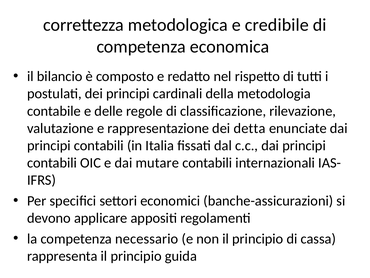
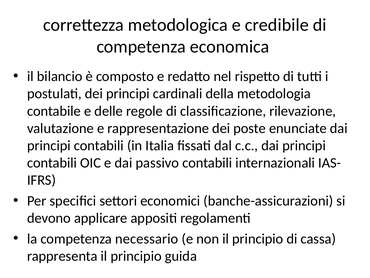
detta: detta -> poste (250, 128)
mutare: mutare -> passivo (157, 163)
